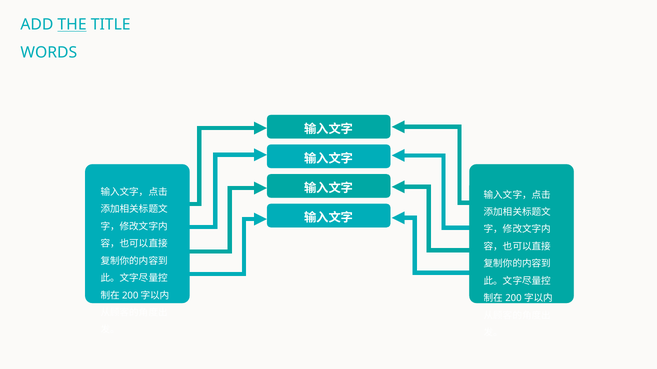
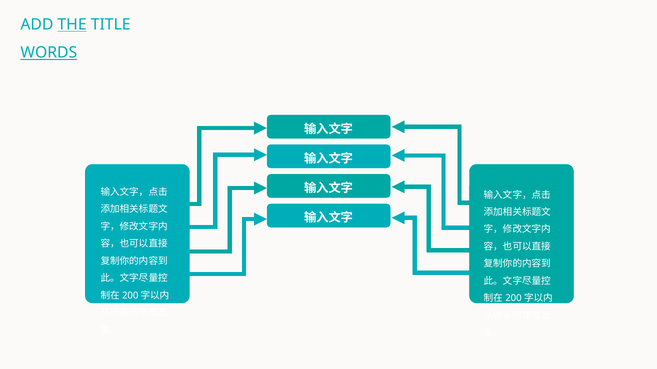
WORDS underline: none -> present (49, 53)
